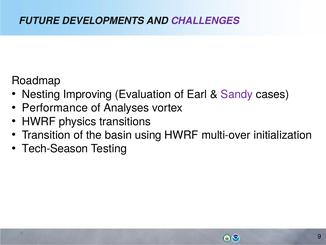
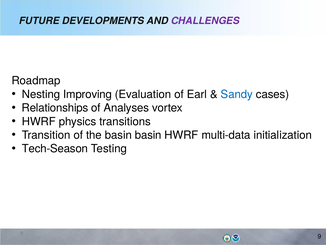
Sandy colour: purple -> blue (237, 94)
Performance: Performance -> Relationships (55, 108)
basin using: using -> basin (148, 135)
multi-over: multi-over -> multi-data (226, 135)
